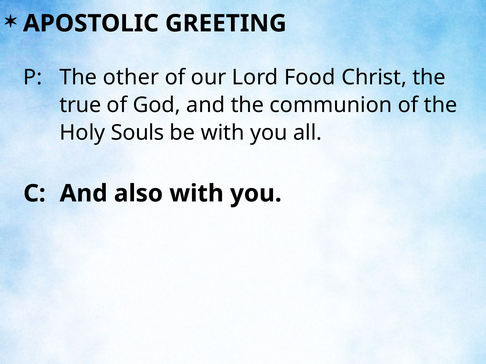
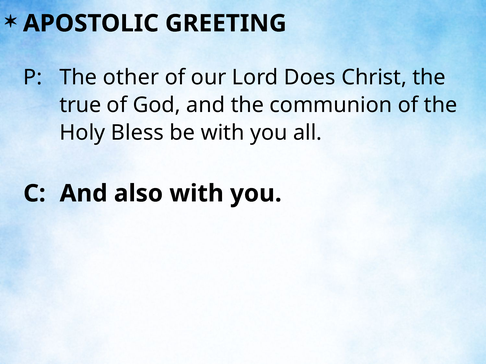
Food: Food -> Does (310, 77)
Souls: Souls -> Bless (137, 133)
